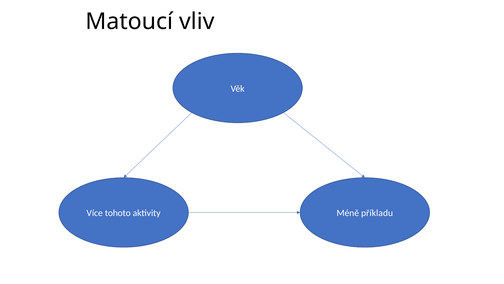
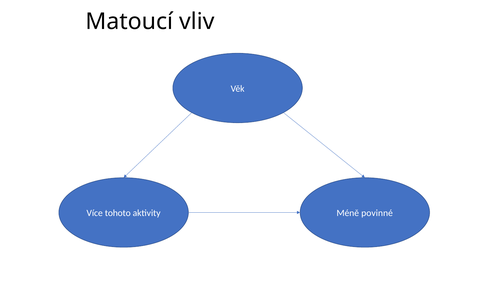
příkladu: příkladu -> povinné (377, 213)
